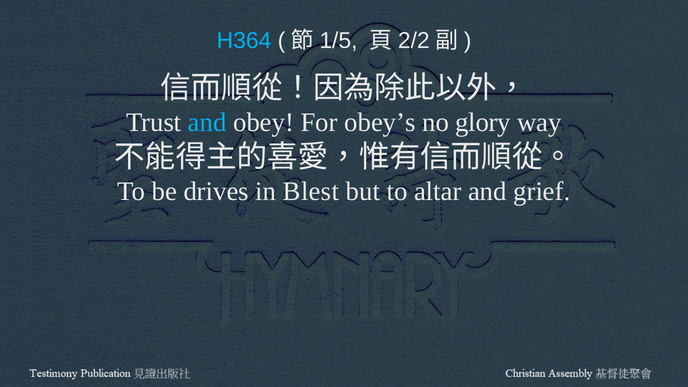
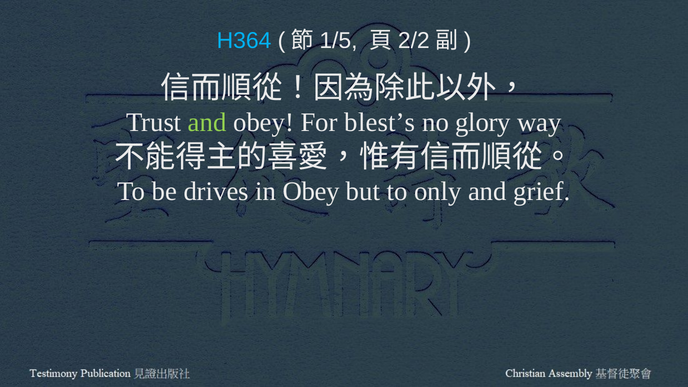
and colour: light blue -> light green (207, 122)
obey’s: obey’s -> blest’s (380, 122)
in Blest: Blest -> Obey (311, 191)
altar: altar -> only (438, 191)
